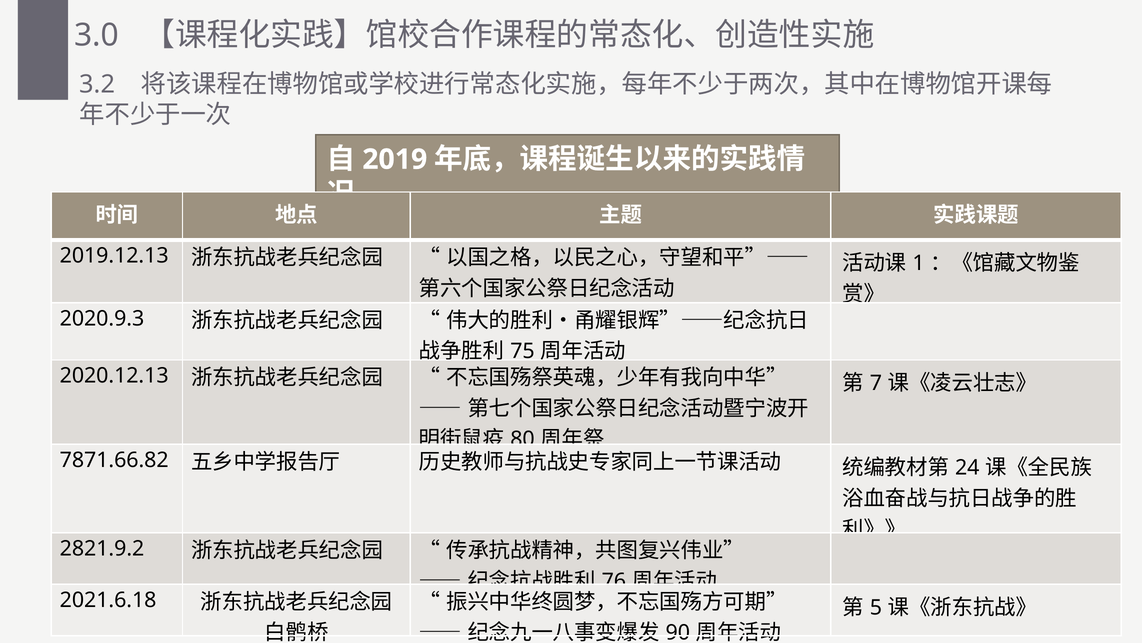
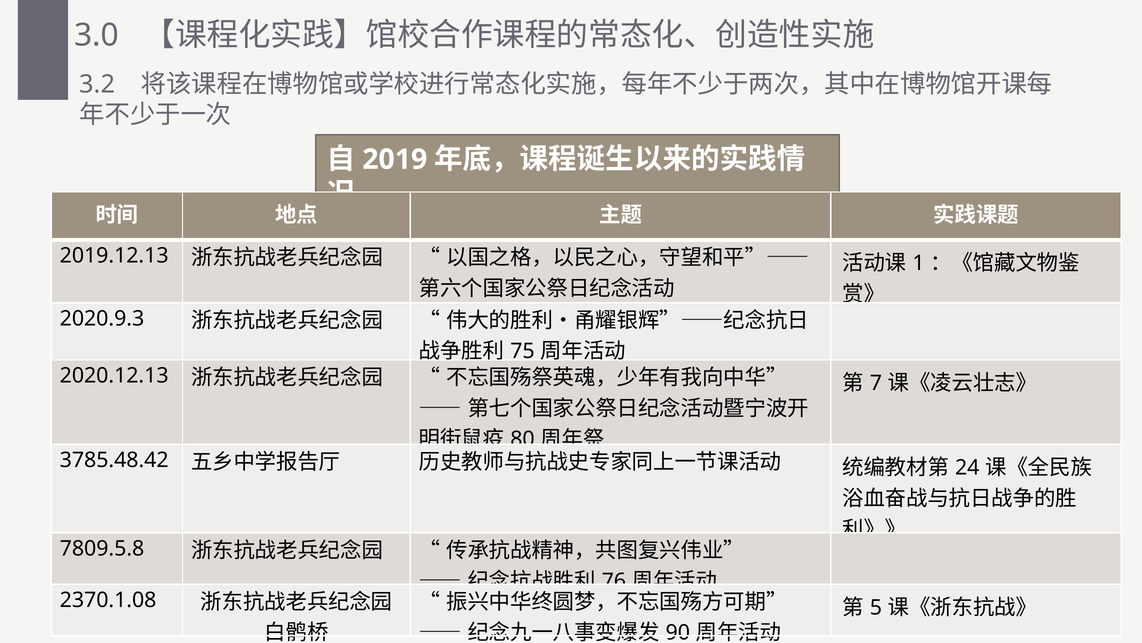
7871.66.82: 7871.66.82 -> 3785.48.42 (114, 460)
2821.9.2: 2821.9.2 -> 7809.5.8 (102, 548)
2021.6.18: 2021.6.18 -> 2370.1.08 (108, 600)
